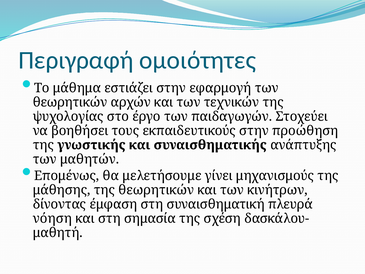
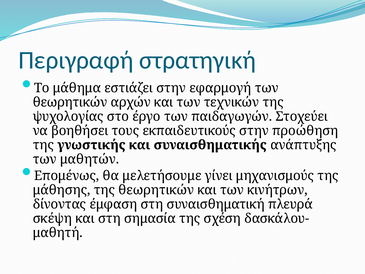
ομοιότητες: ομοιότητες -> στρατηγική (198, 60)
νόηση: νόηση -> σκέψη (52, 218)
